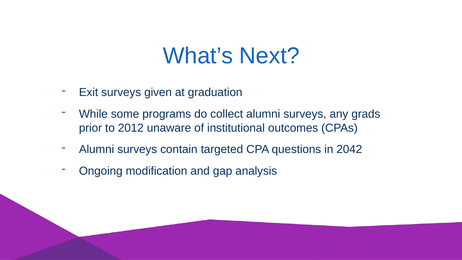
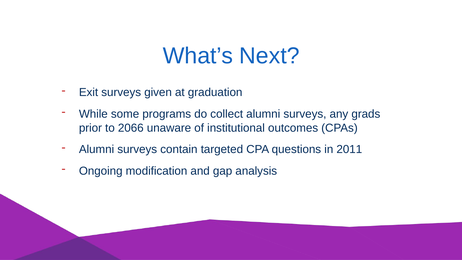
2012: 2012 -> 2066 (131, 128)
2042: 2042 -> 2011 (349, 149)
